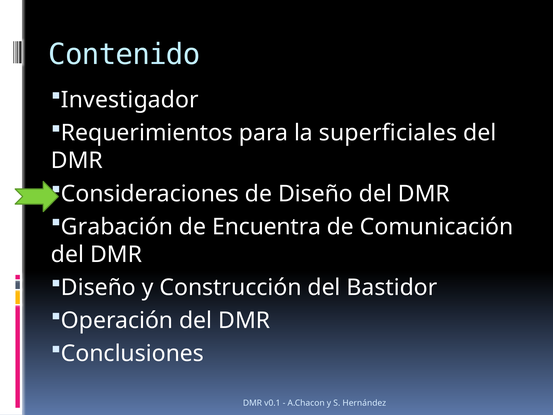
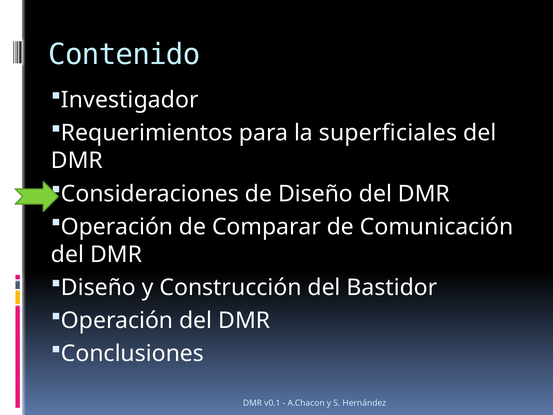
Grabación: Grabación -> Operación (117, 227)
Encuentra: Encuentra -> Comparar (267, 227)
